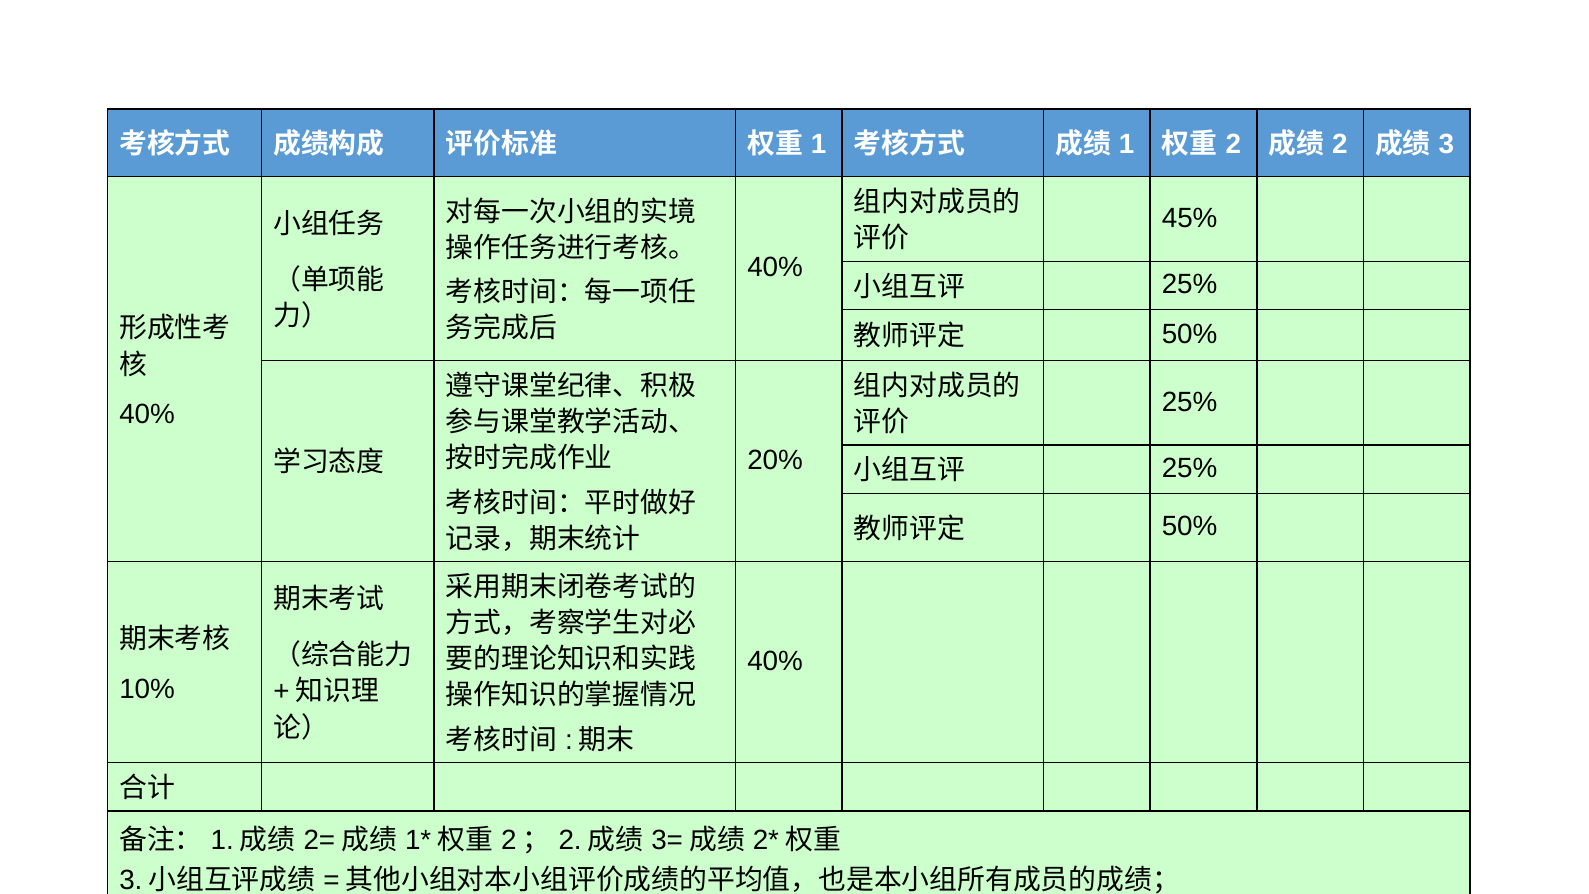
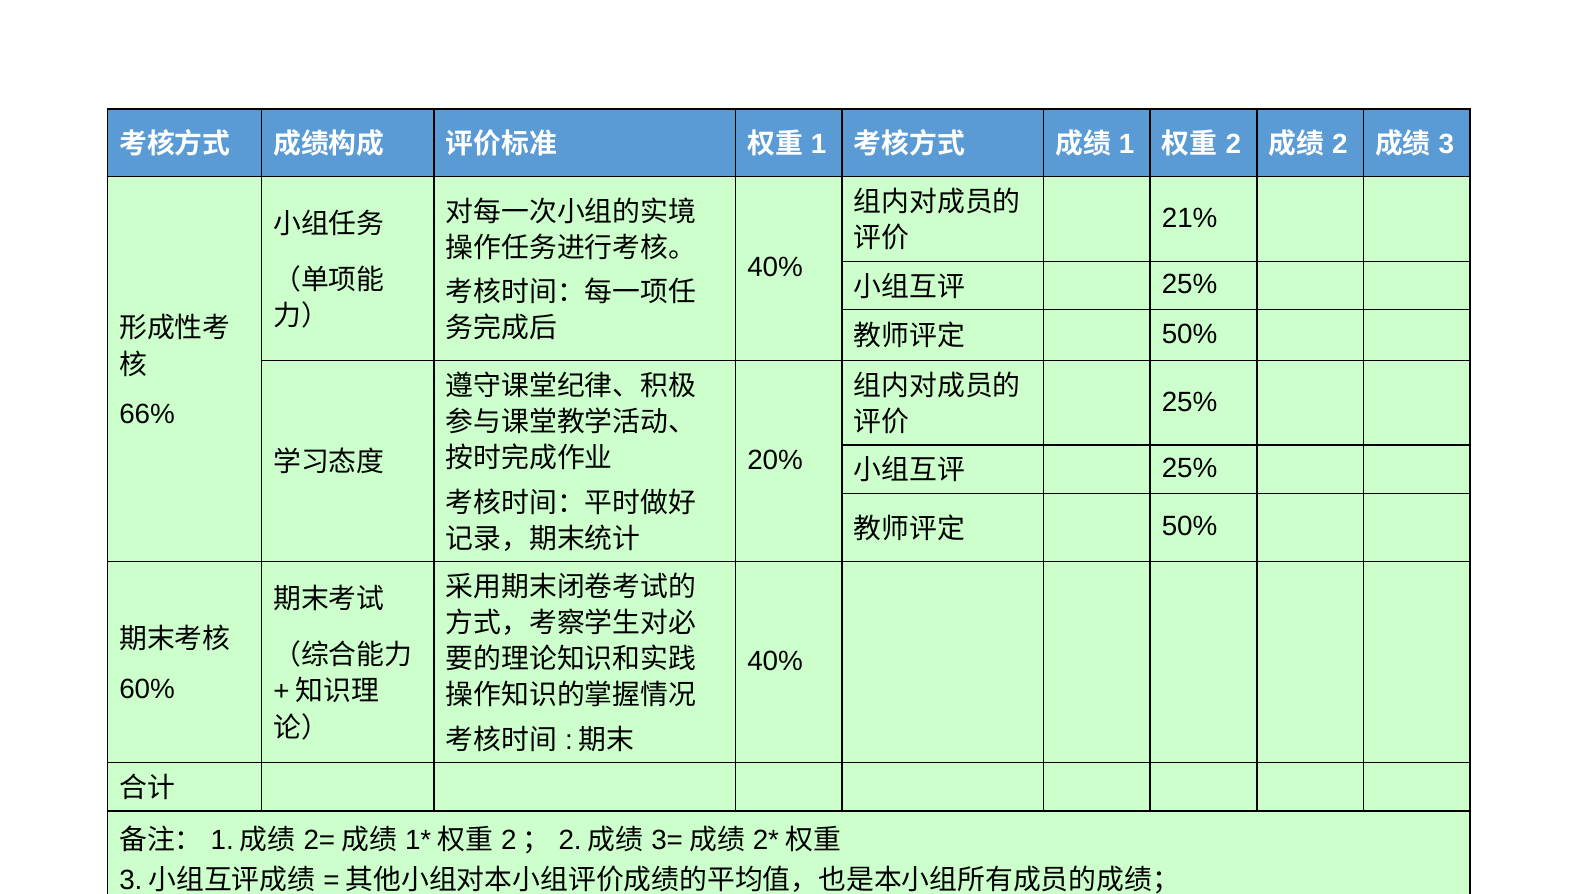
45%: 45% -> 21% (1190, 218)
40%: 40% -> 66% (147, 414)
10%: 10% -> 60% (147, 689)
